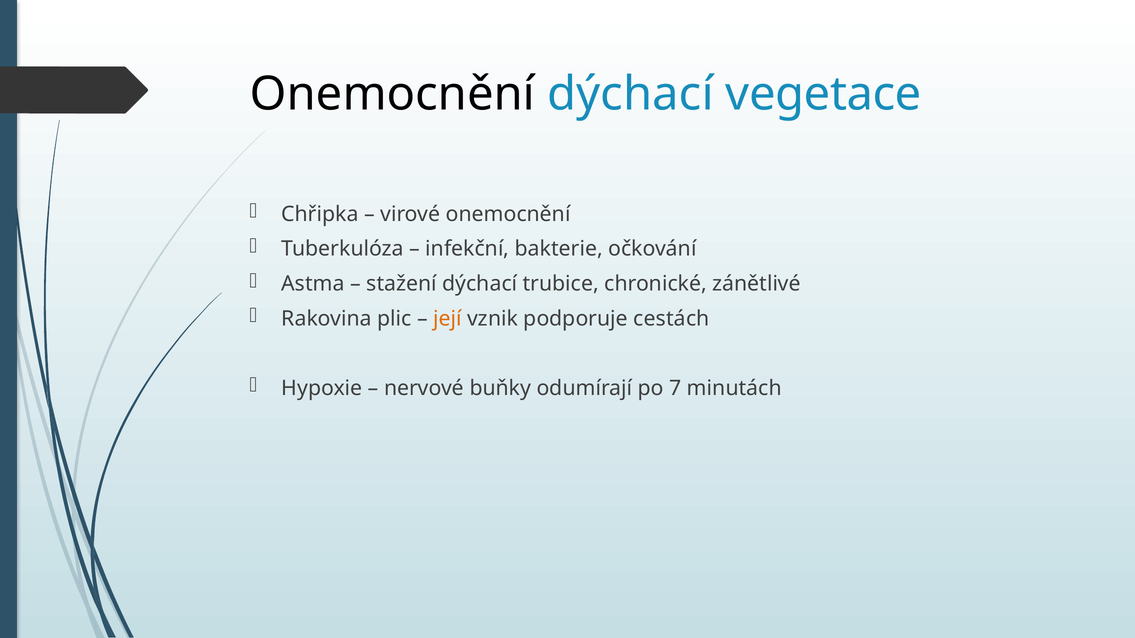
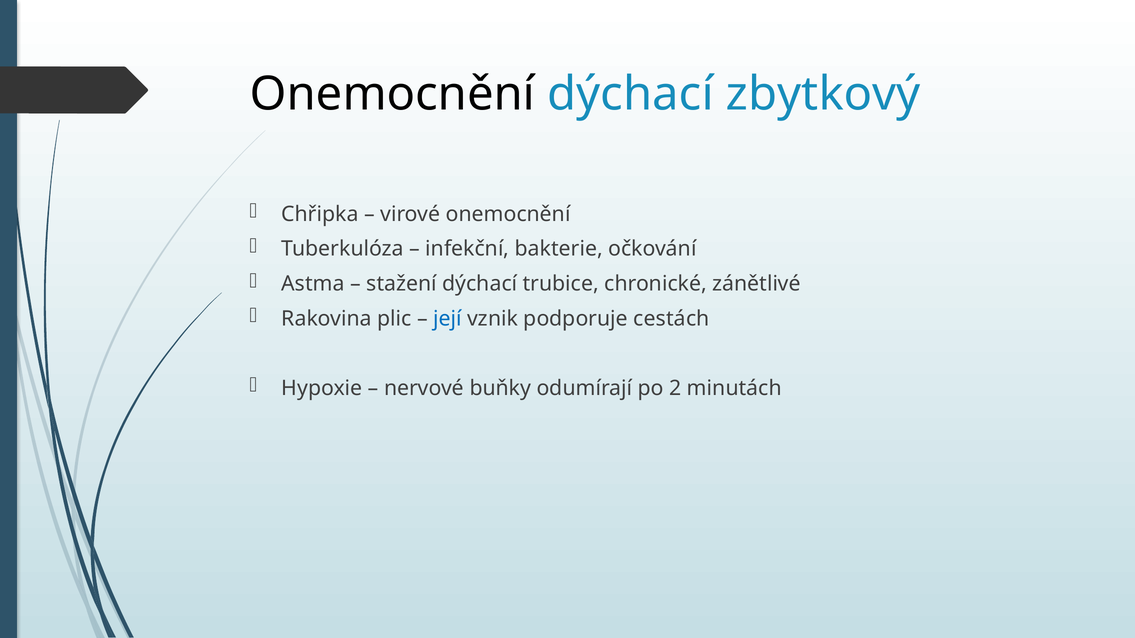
vegetace: vegetace -> zbytkový (823, 94)
její colour: orange -> blue (447, 319)
7: 7 -> 2 (675, 388)
